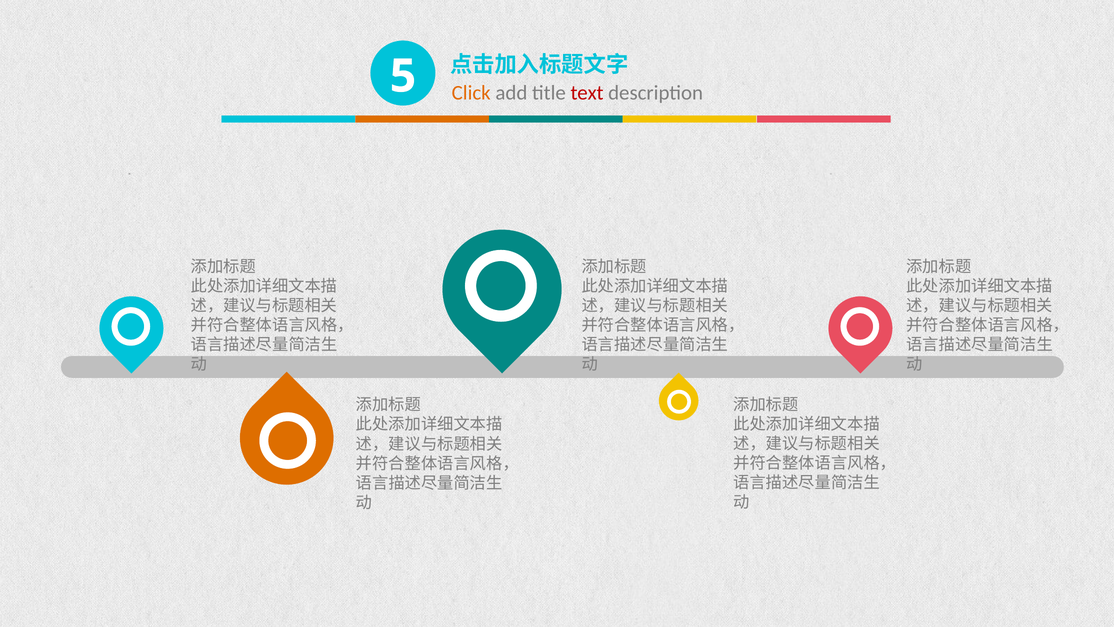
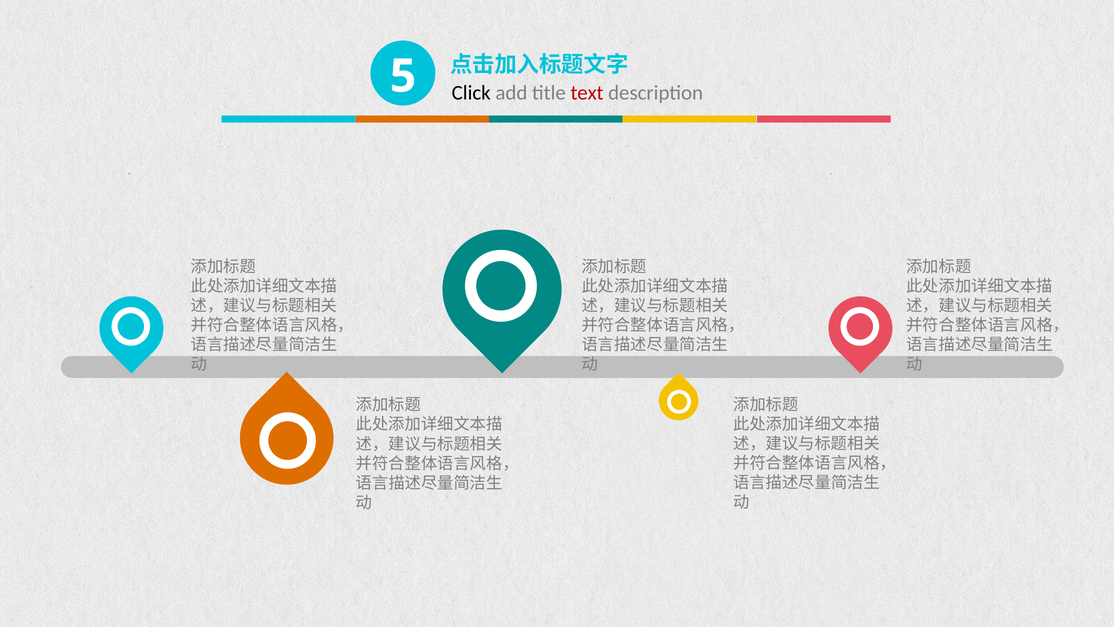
Click colour: orange -> black (471, 93)
